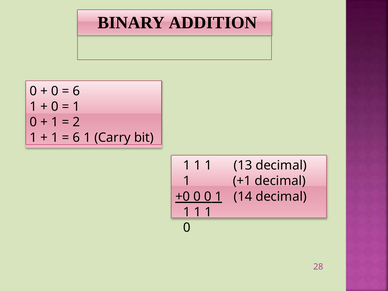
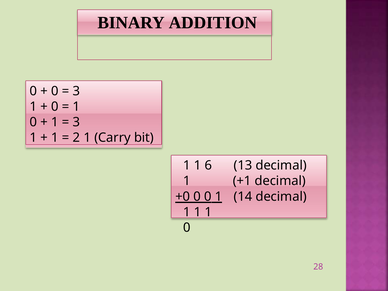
6: 6 -> 3 (76, 91)
2: 2 -> 3 (76, 122)
6: 6 -> 2 (76, 138)
1: 1 -> 6 (208, 165)
